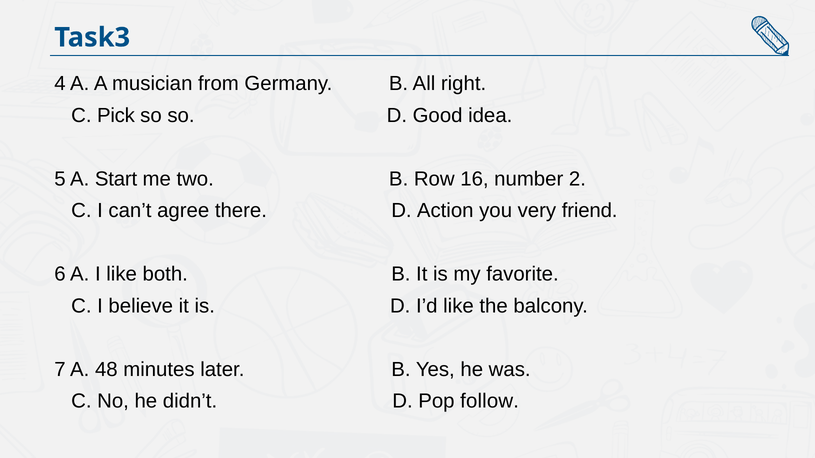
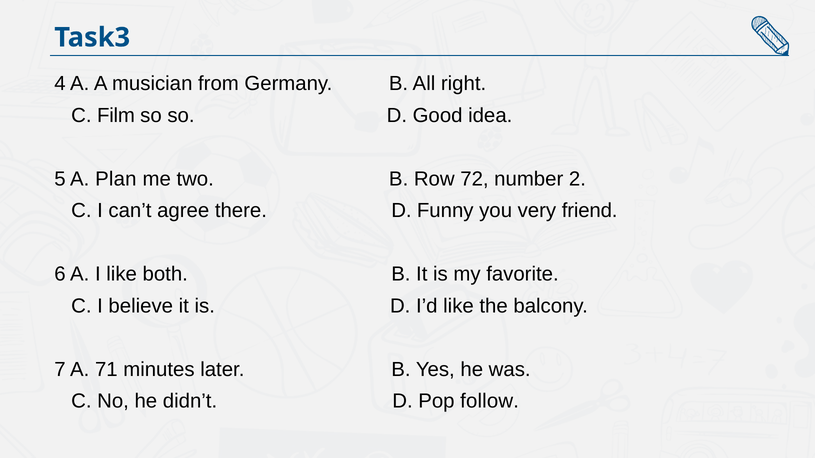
Pick: Pick -> Film (116, 116)
Start: Start -> Plan (116, 179)
16: 16 -> 72 (474, 179)
Action: Action -> Funny (445, 211)
48: 48 -> 71 (106, 370)
